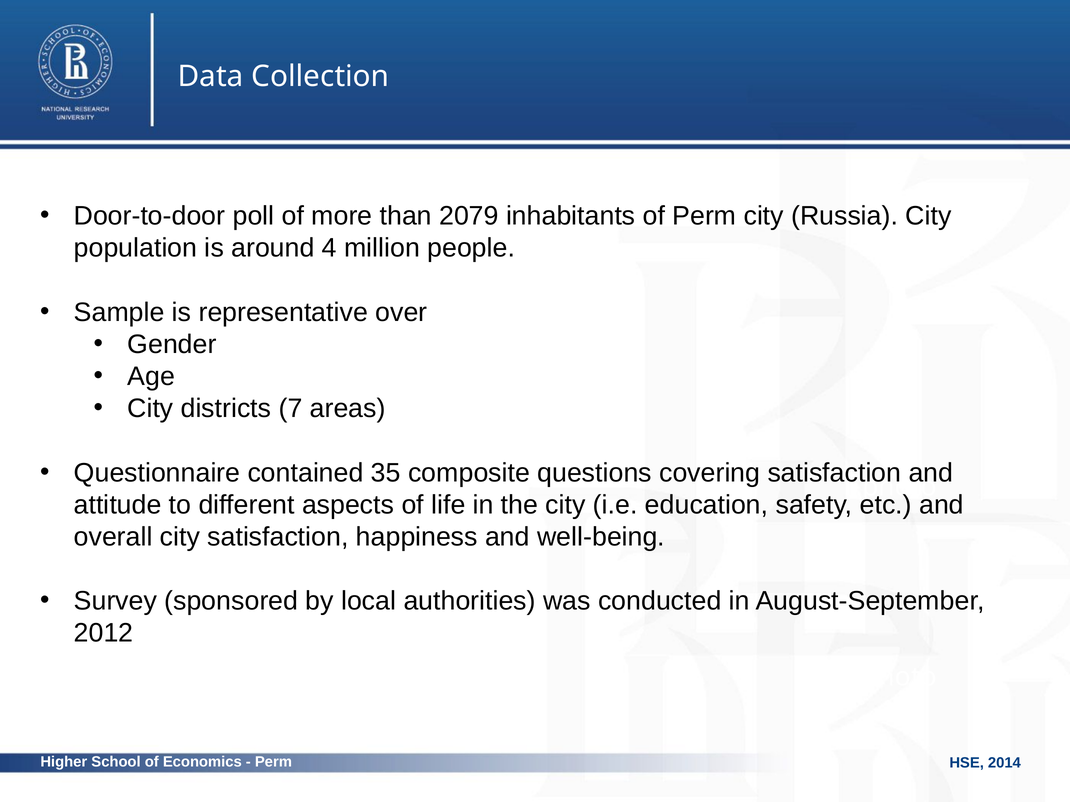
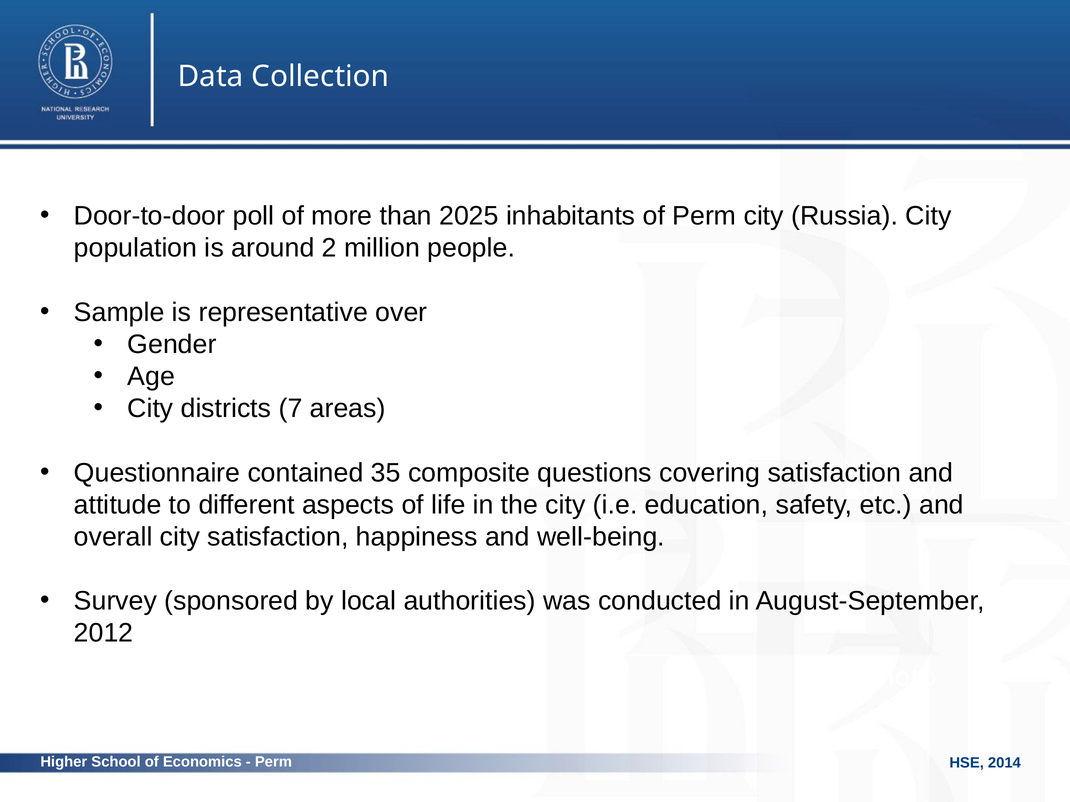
2079: 2079 -> 2025 (469, 216)
4: 4 -> 2 (329, 248)
